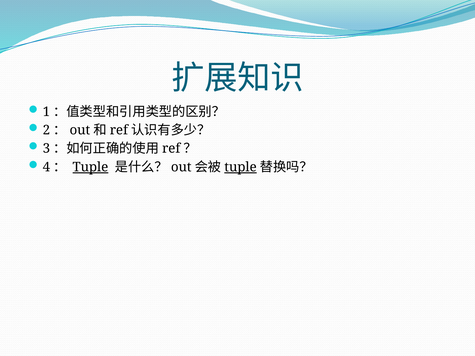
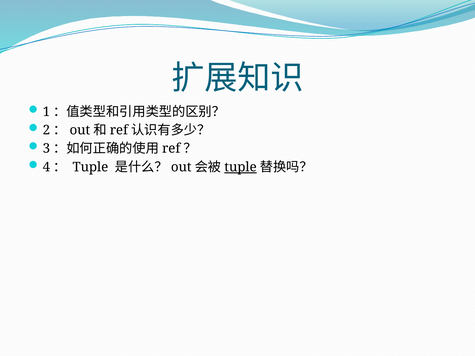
Tuple underline: present -> none (90, 167)
